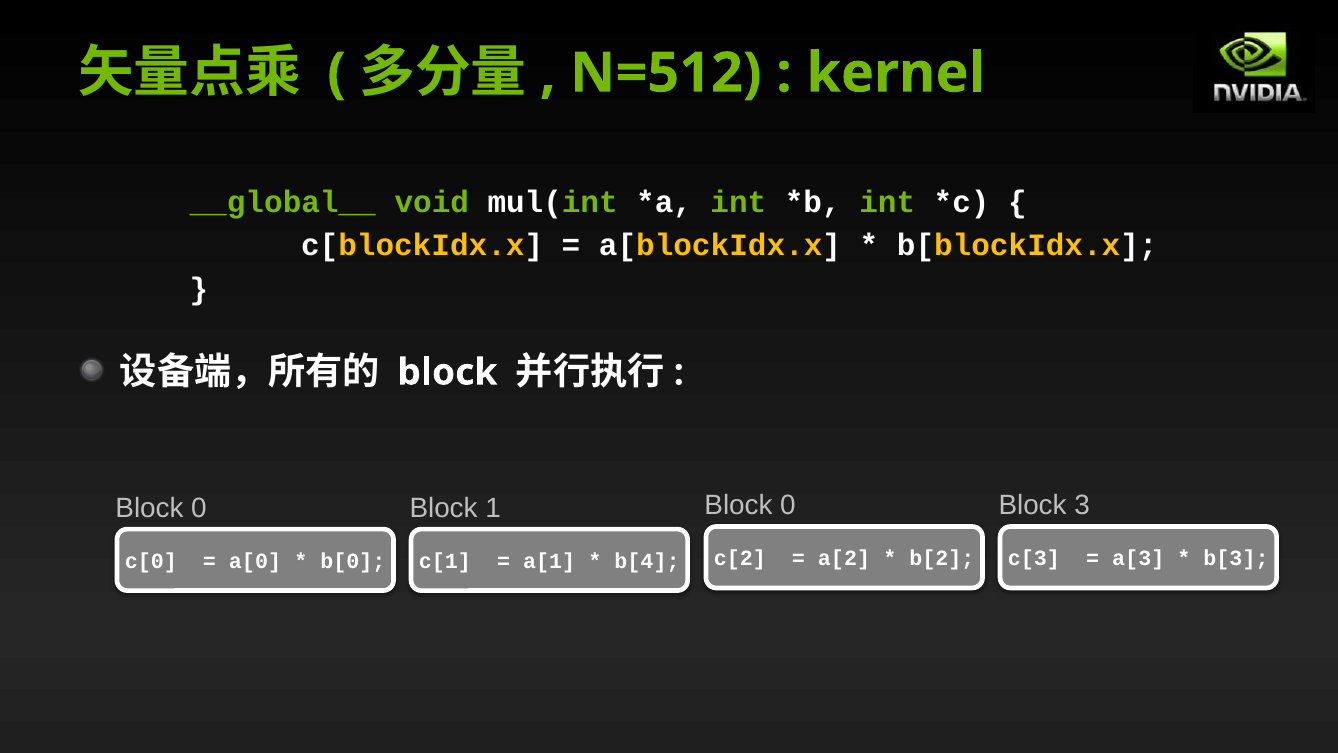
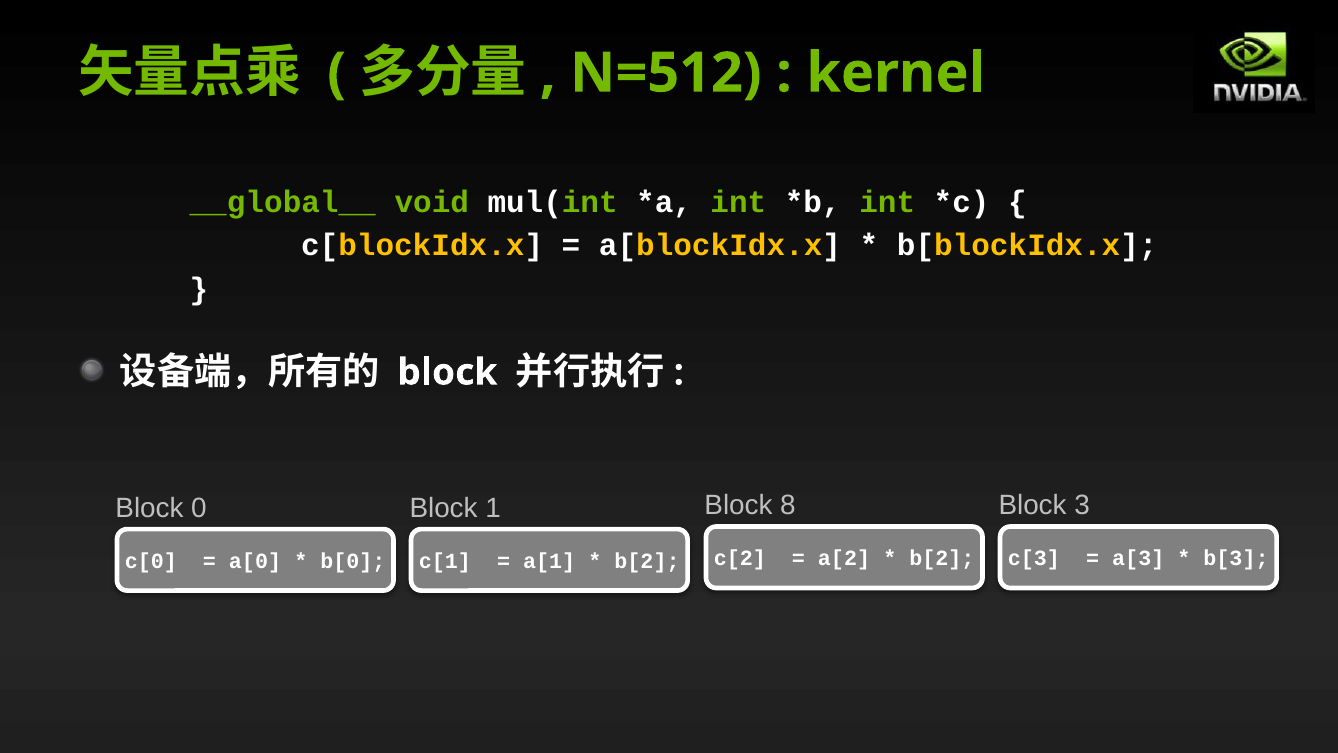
1 Block 0: 0 -> 8 (788, 505)
b[4: b[4 -> b[2 (647, 561)
